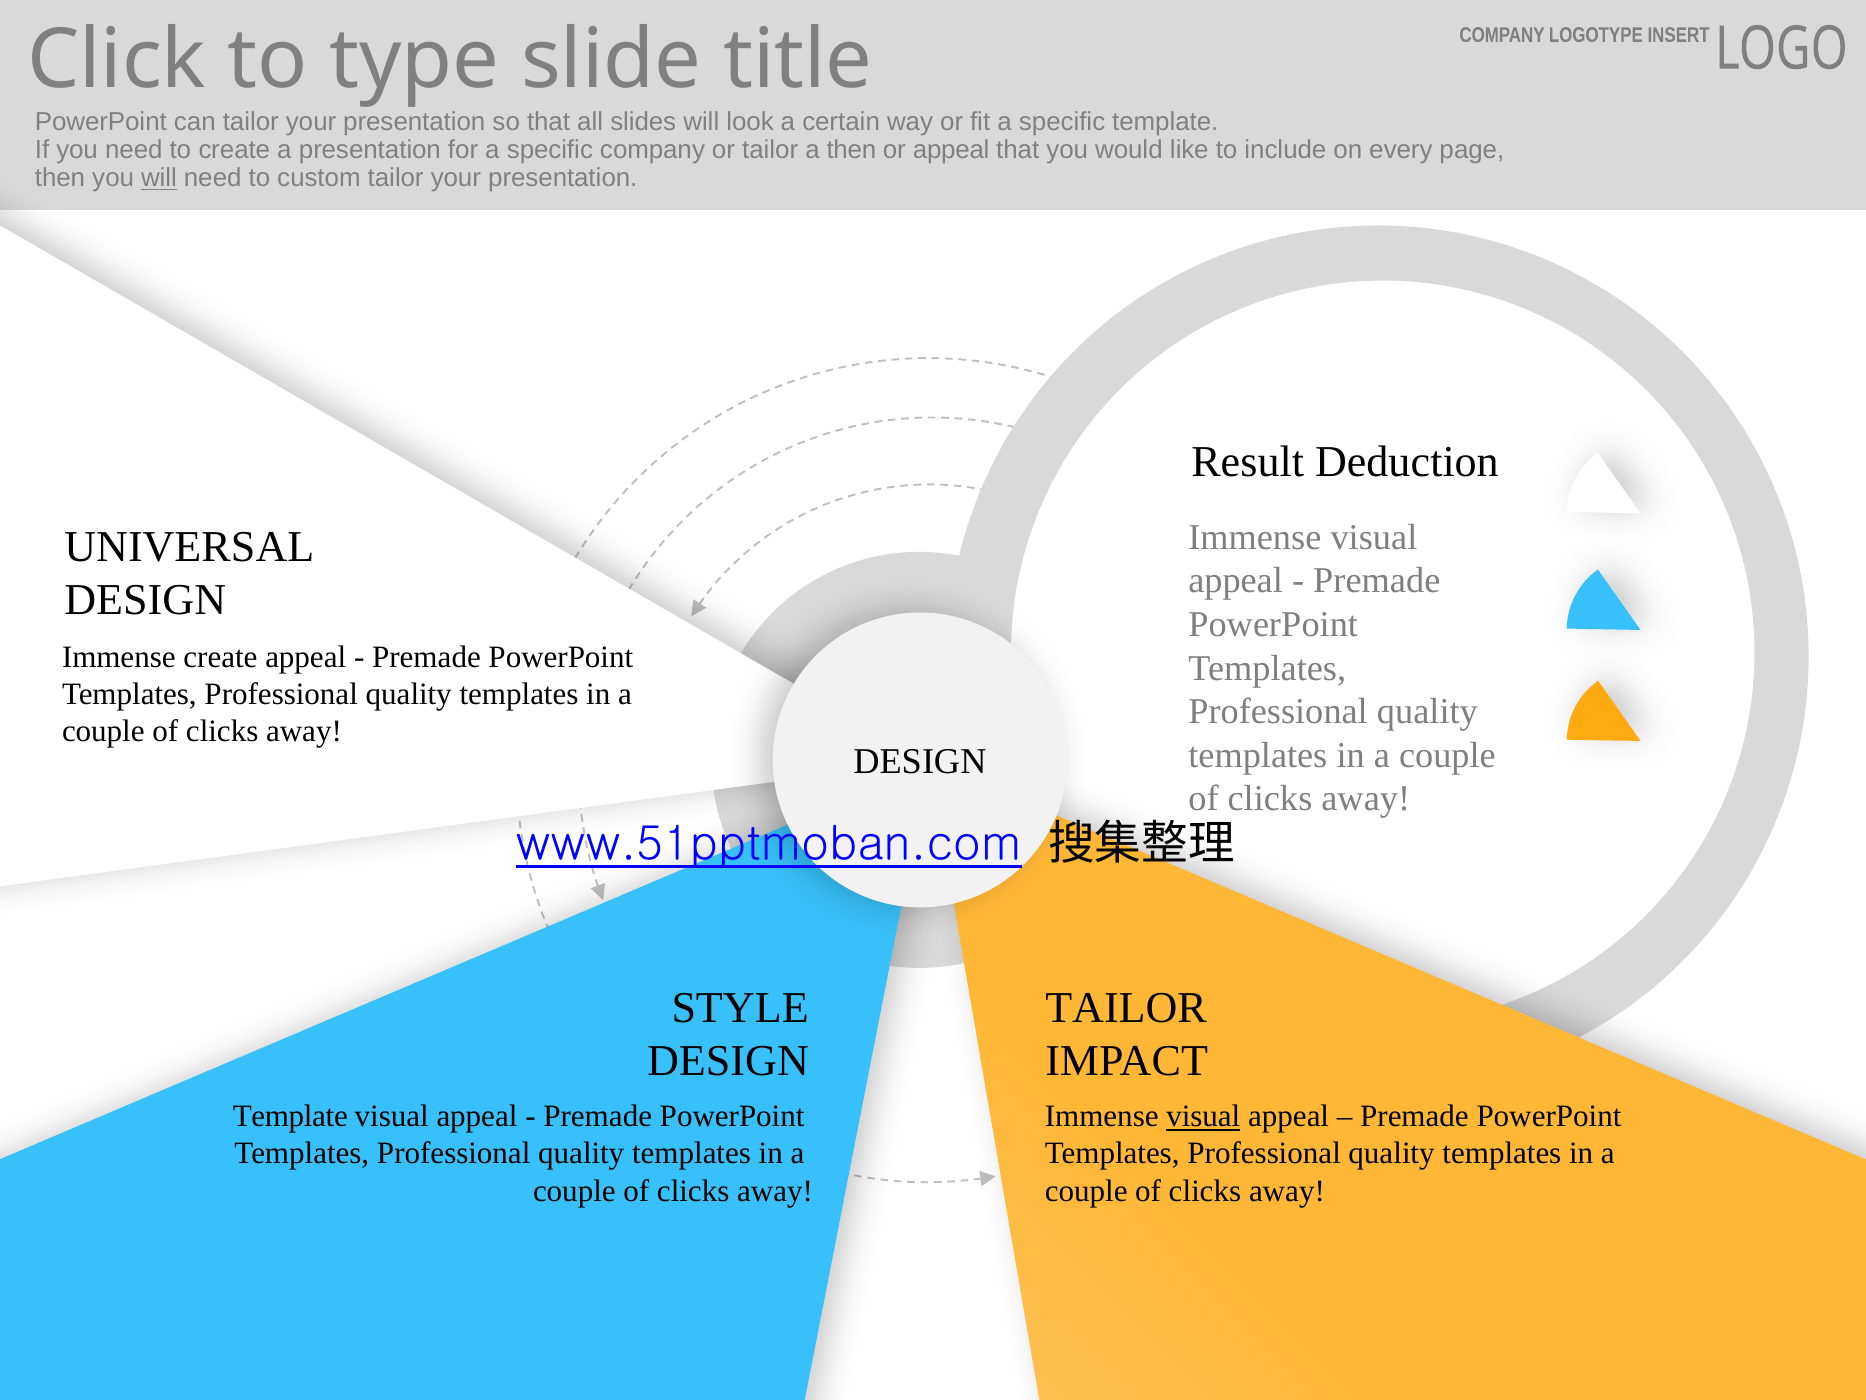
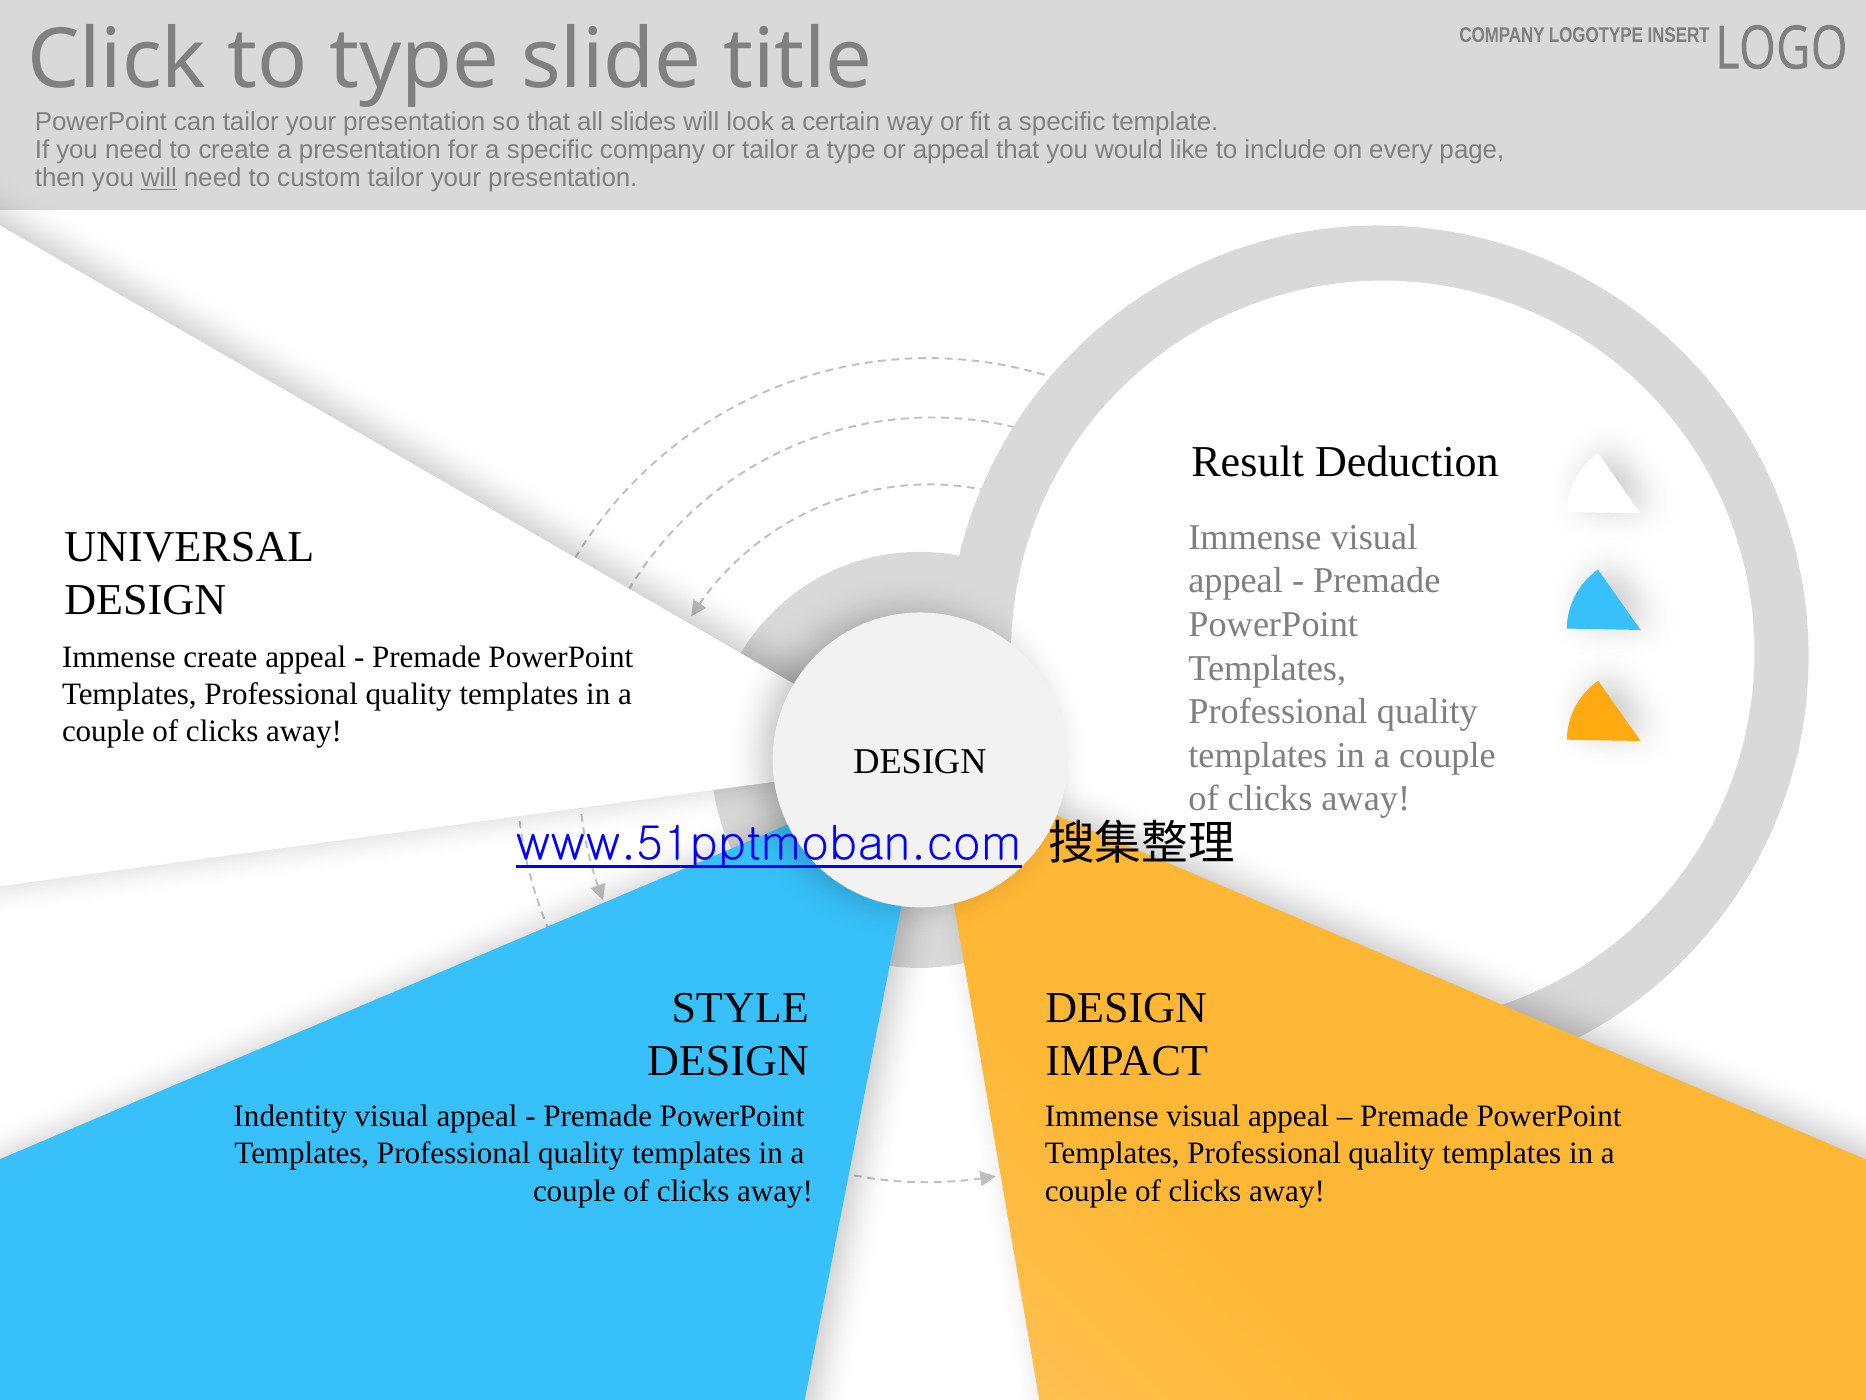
a then: then -> type (851, 150)
TAILOR: TAILOR -> DESIGN (1126, 1007)
Template: Template -> Indentity (290, 1116)
visual underline: present -> none (1203, 1116)
